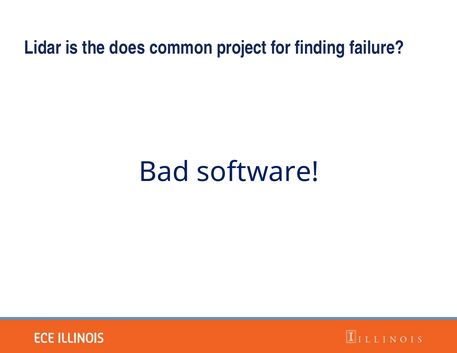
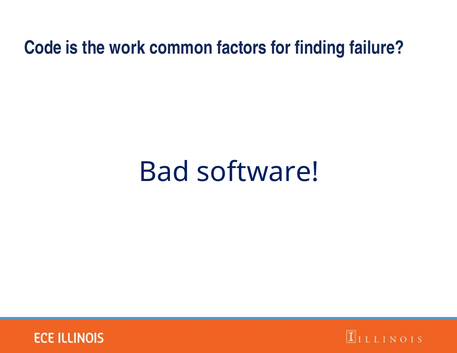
Lidar: Lidar -> Code (43, 48)
does: does -> work (127, 48)
project: project -> factors (242, 48)
